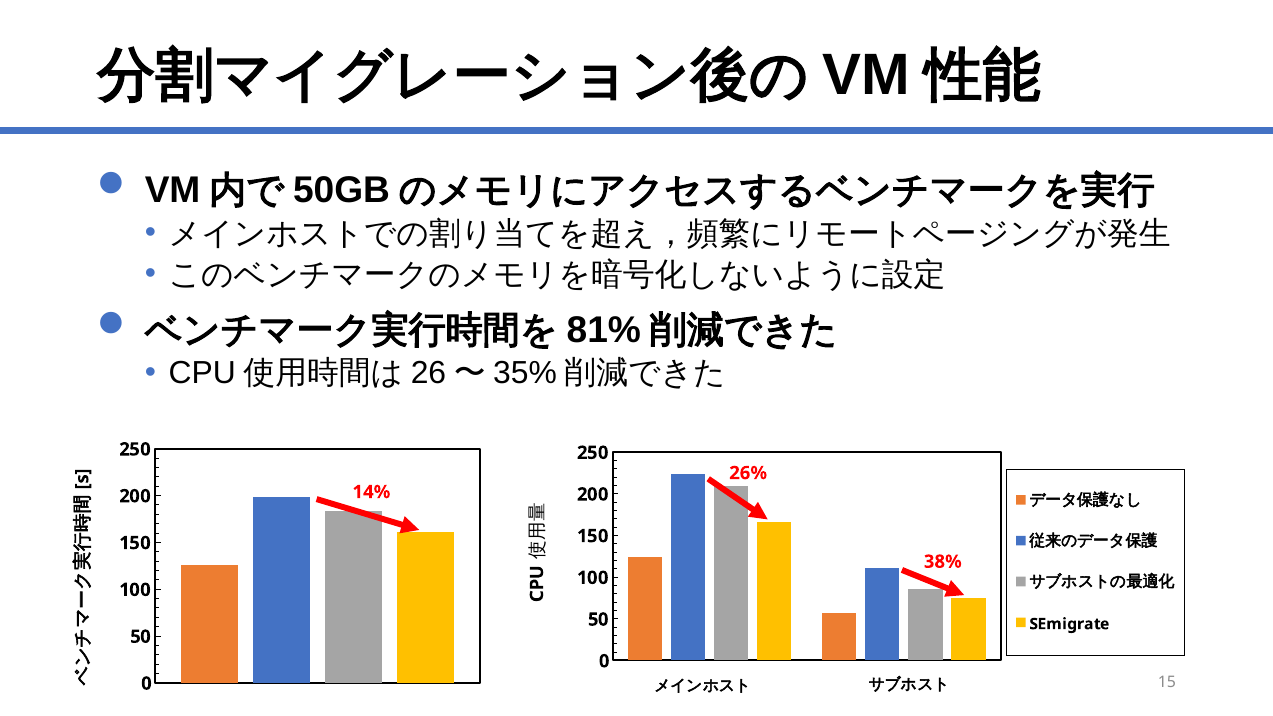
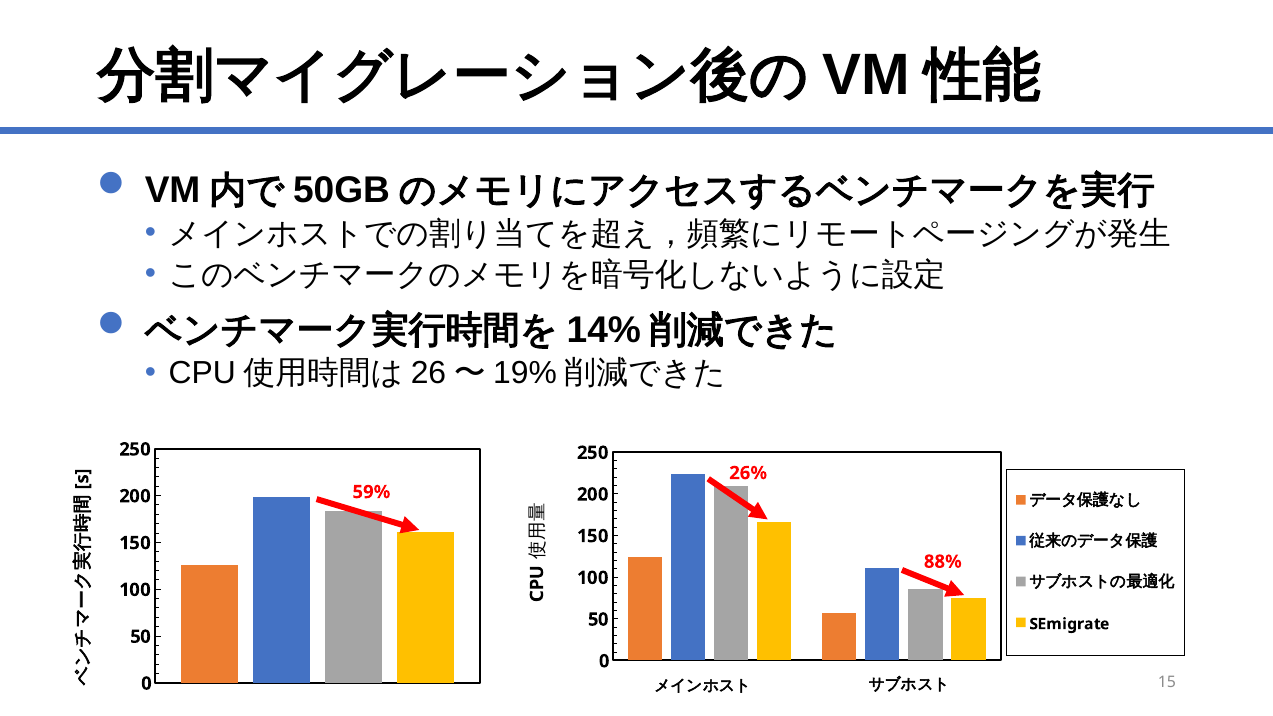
81%: 81% -> 14% (604, 330)
35%: 35% -> 19% (525, 373)
14%: 14% -> 59% (371, 492)
38%: 38% -> 88% (943, 562)
